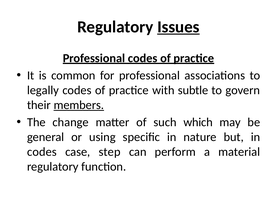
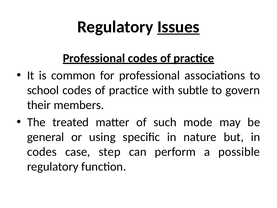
legally: legally -> school (43, 90)
members underline: present -> none (79, 105)
change: change -> treated (71, 122)
which: which -> mode (198, 122)
material: material -> possible (239, 152)
